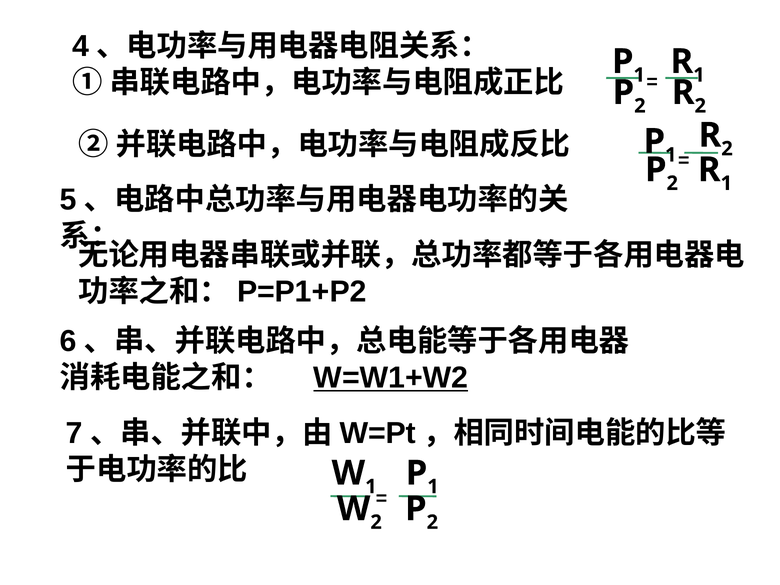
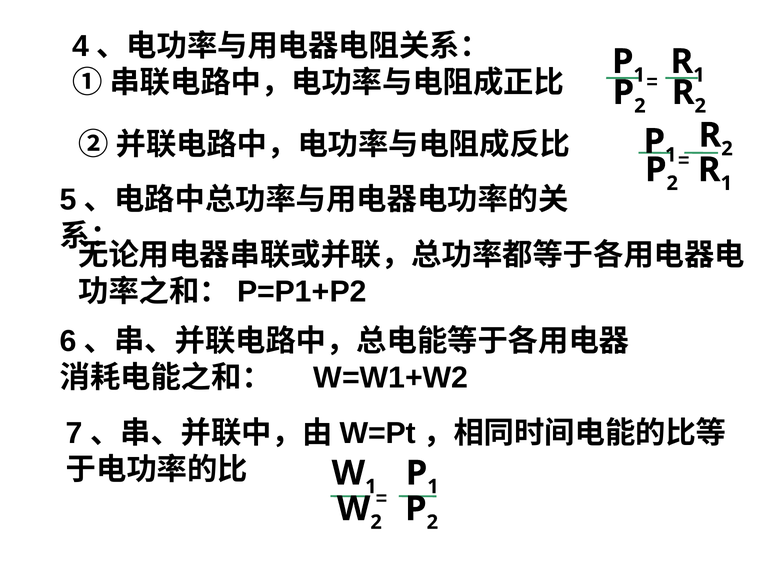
W=W1+W2 underline: present -> none (391, 378)
